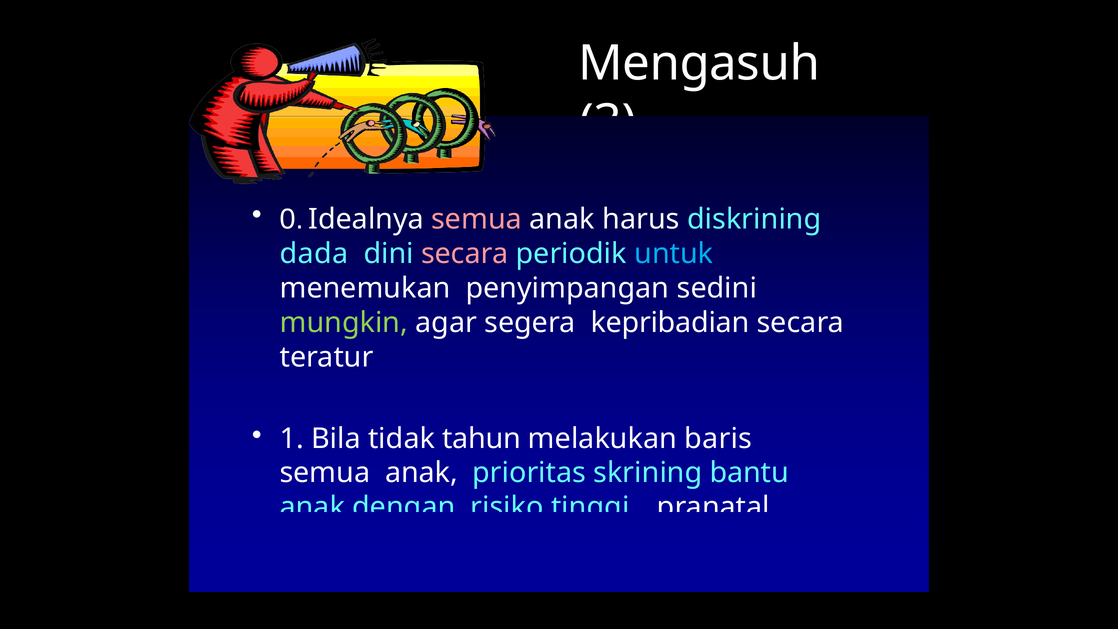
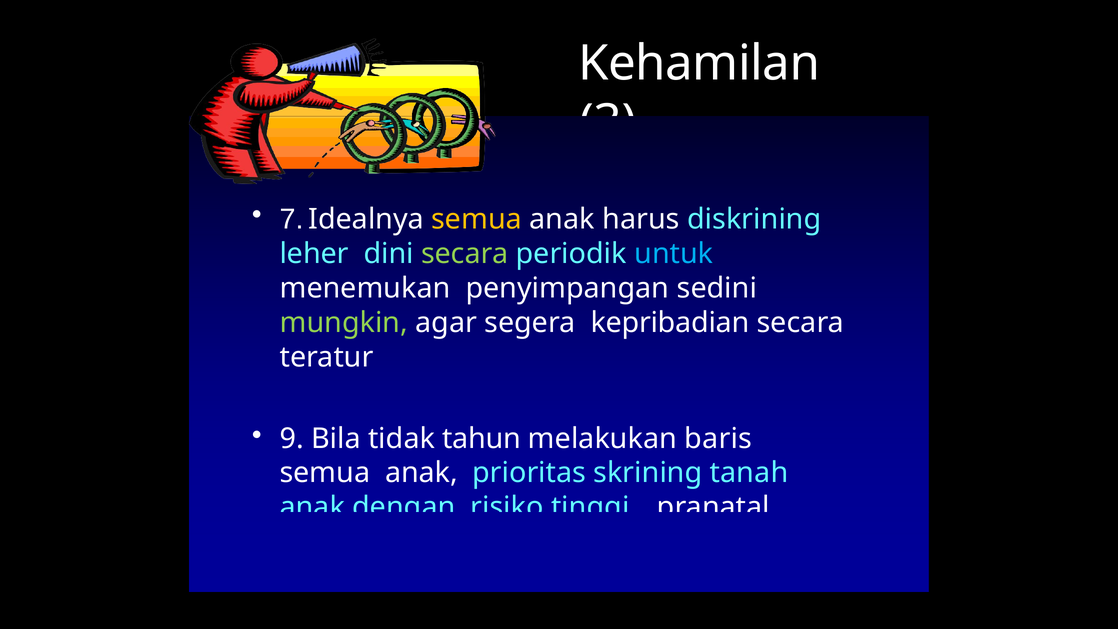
Mengasuh: Mengasuh -> Kehamilan (699, 63)
0: 0 -> 7 (292, 219)
semua colour: pink -> yellow (477, 219)
dada: dada -> leher (314, 254)
secara colour: pink -> light green (465, 254)
1: 1 -> 9 (292, 439)
bantu: bantu -> tanah (749, 473)
